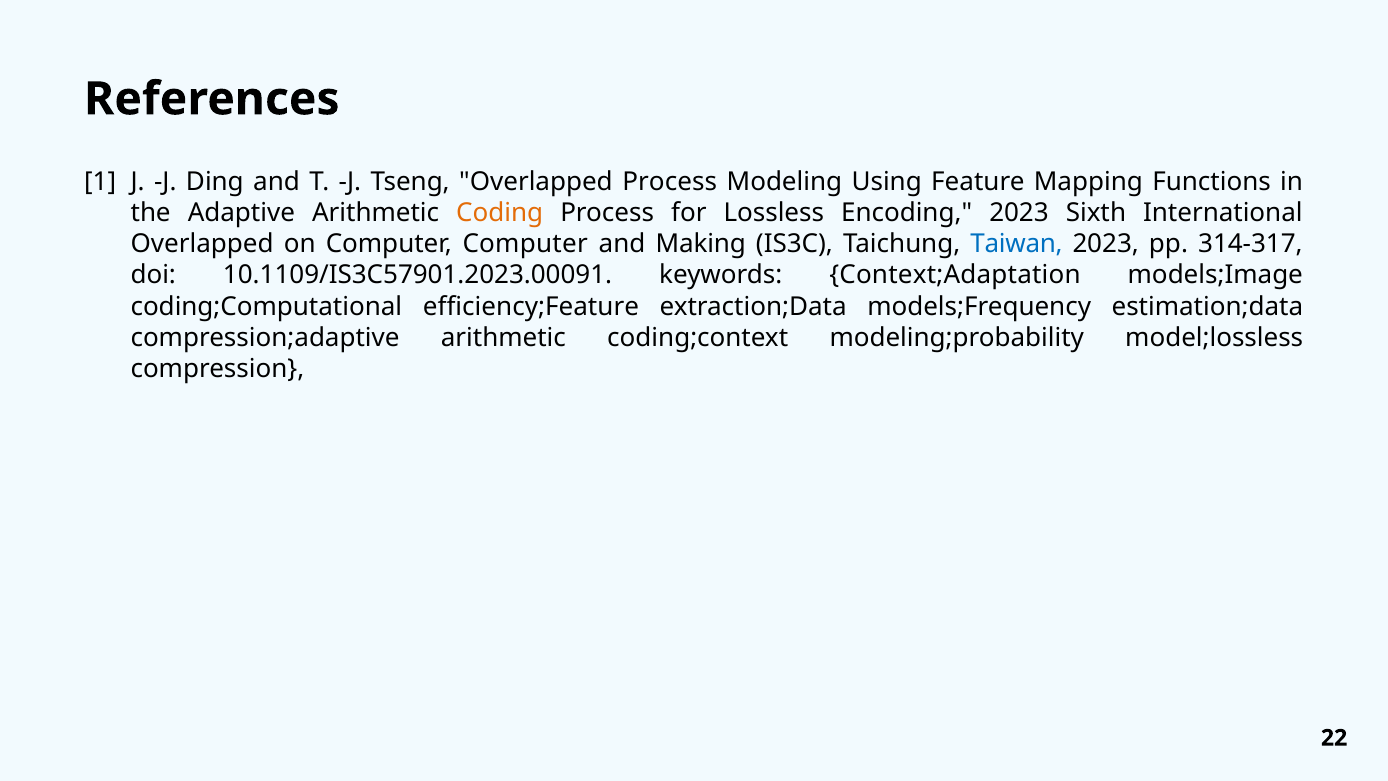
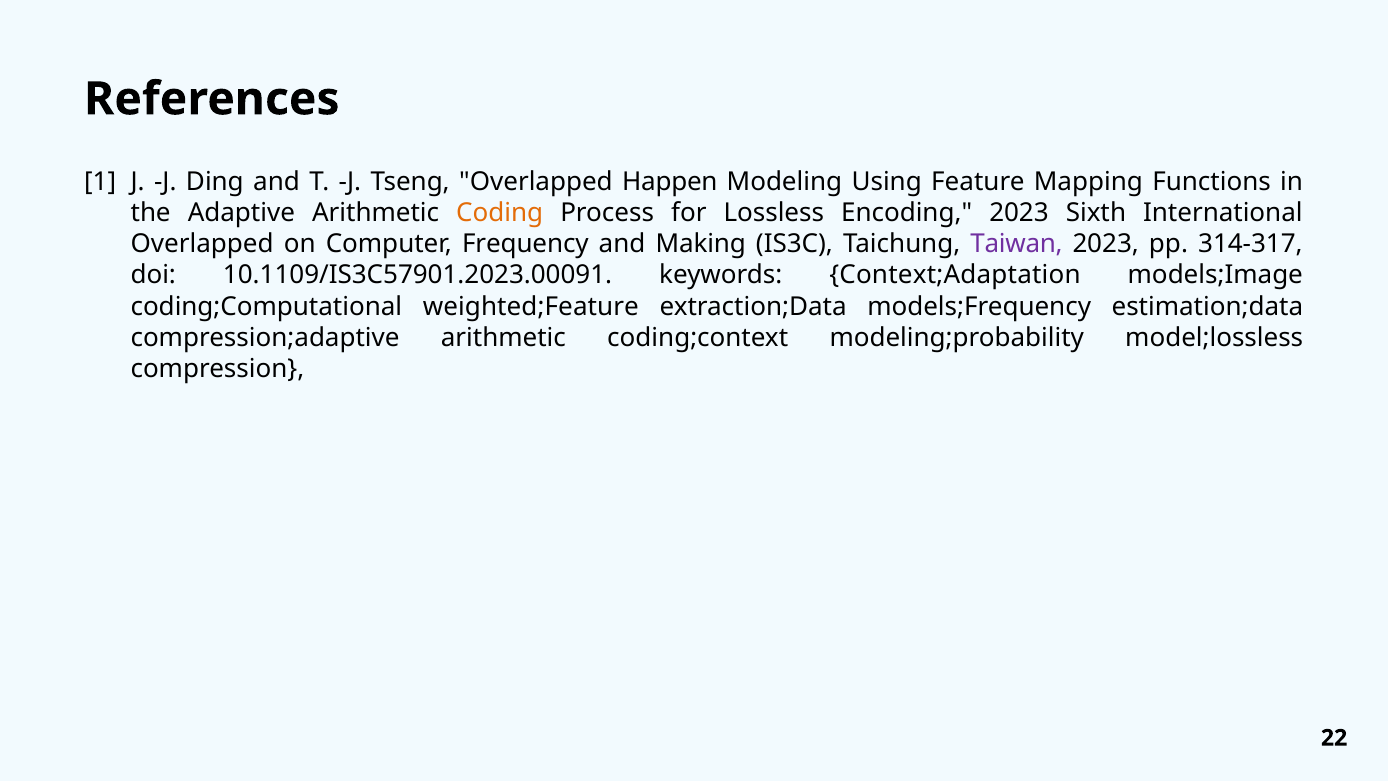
Overlapped Process: Process -> Happen (670, 182)
Computer Computer: Computer -> Frequency (525, 244)
Taiwan colour: blue -> purple (1016, 244)
efficiency;Feature: efficiency;Feature -> weighted;Feature (531, 307)
